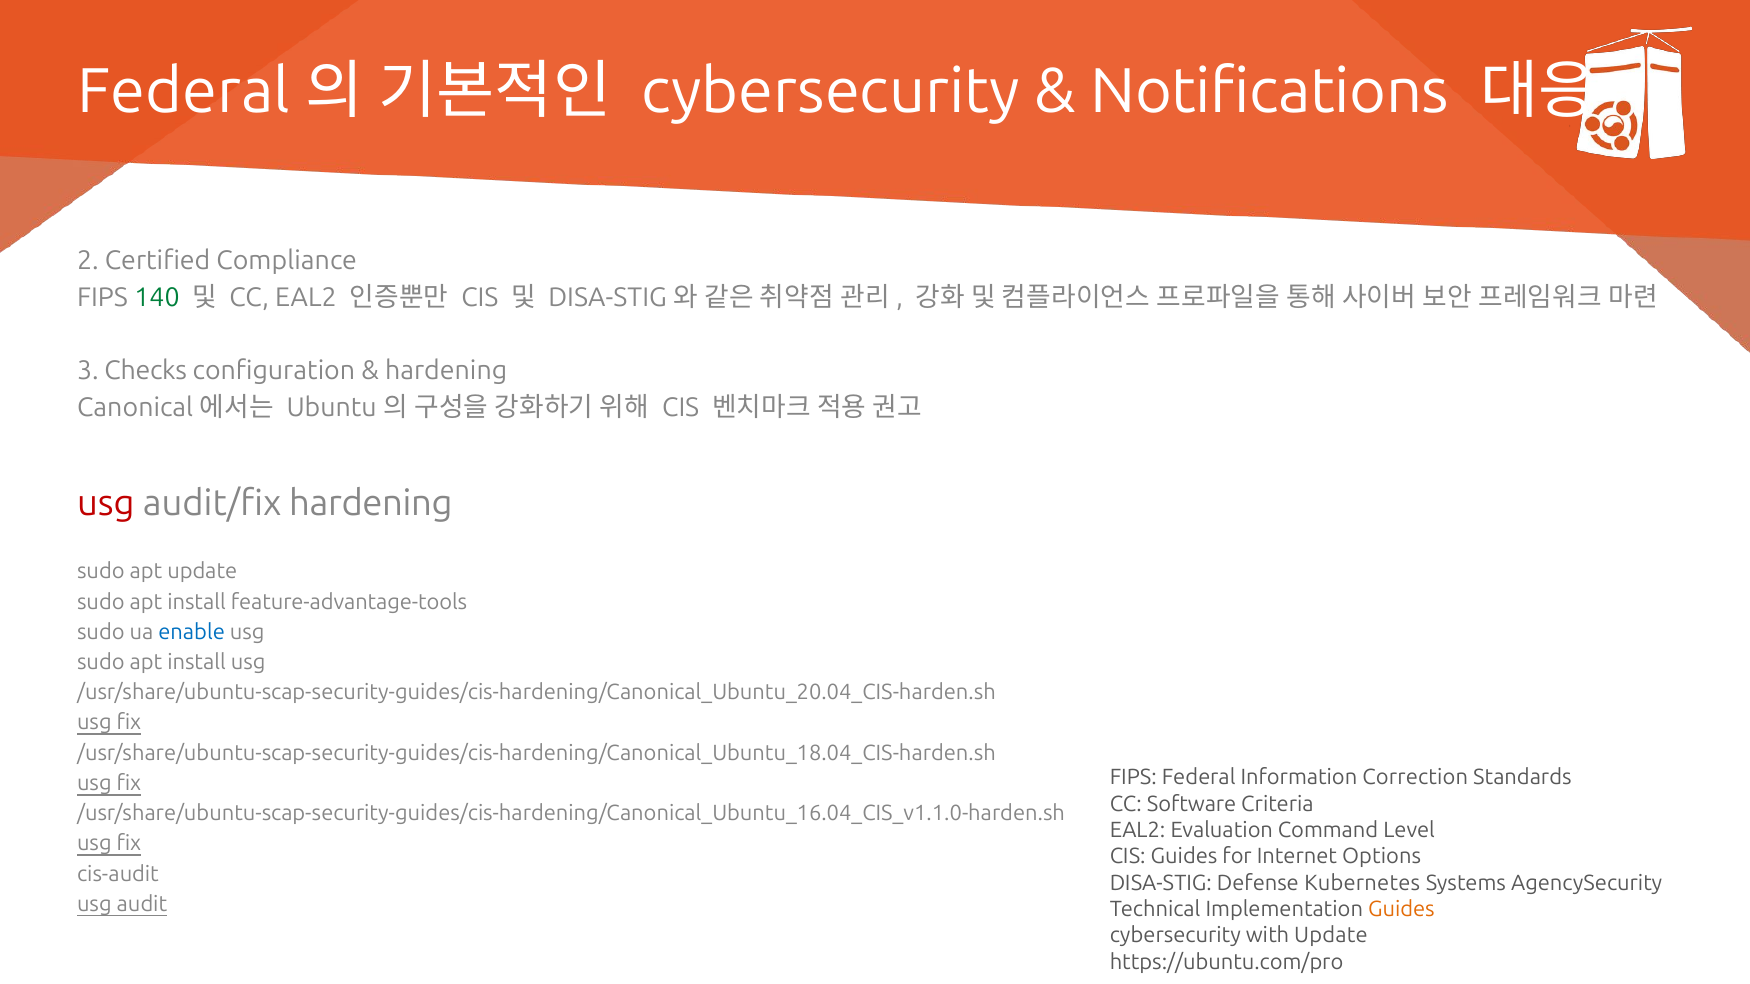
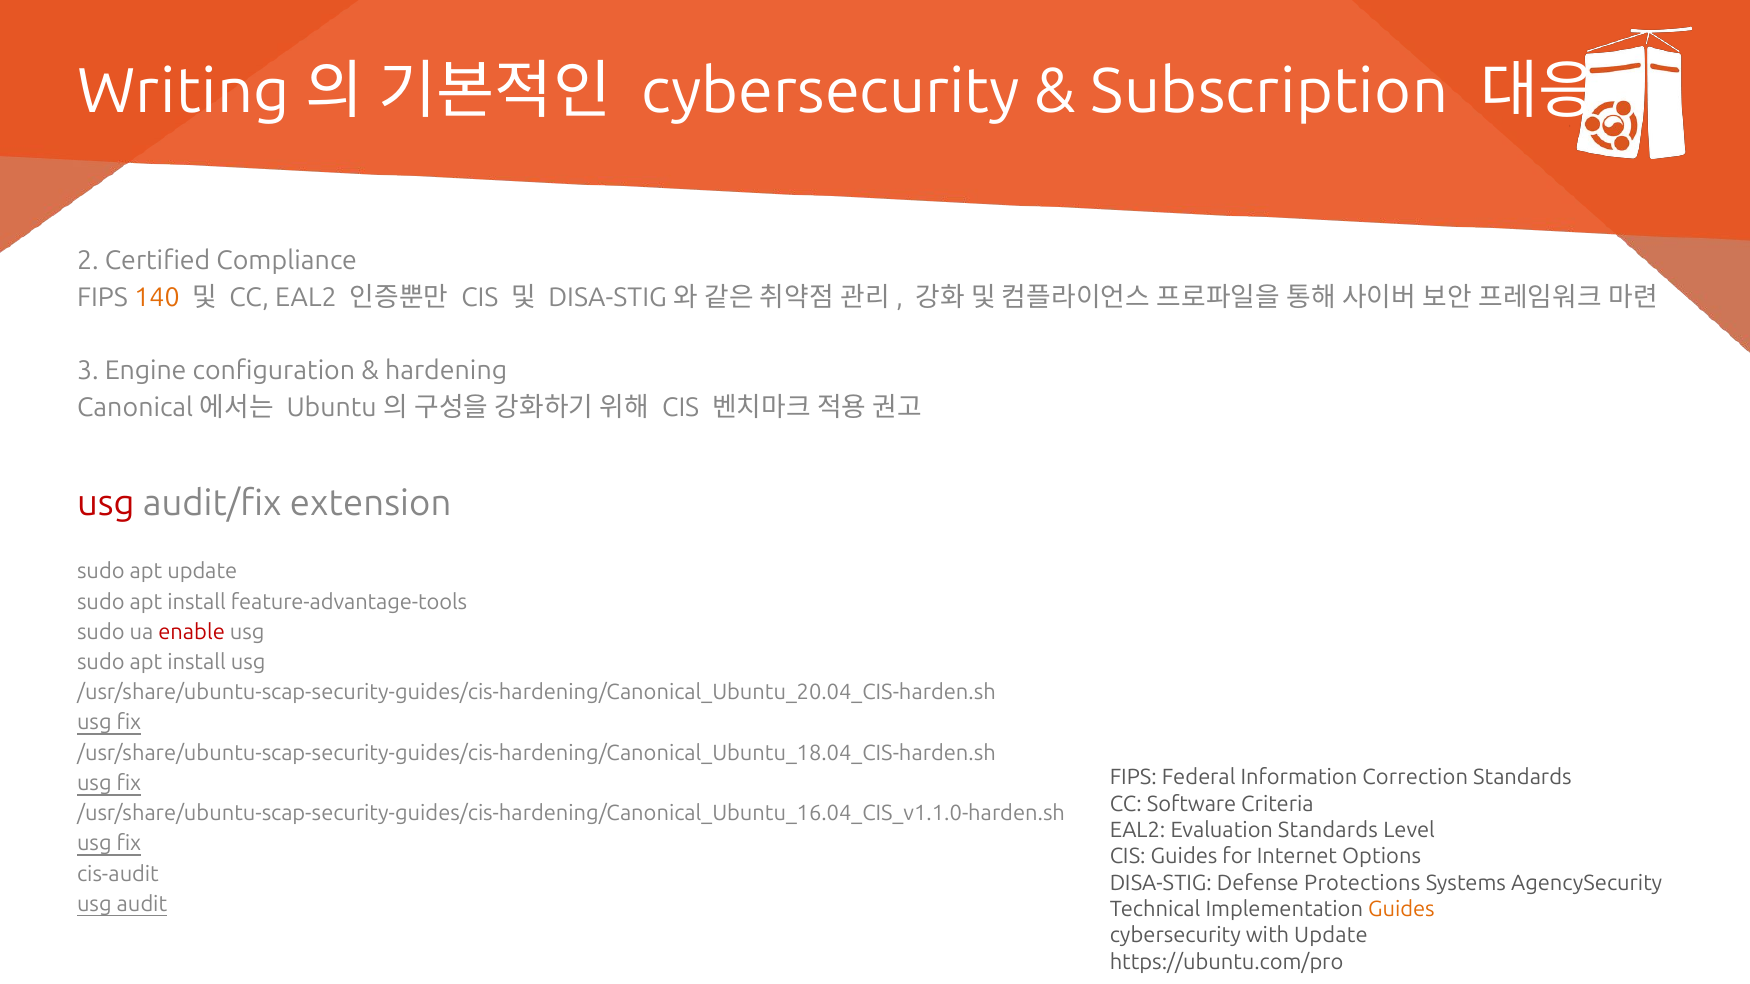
Federal: Federal -> Writing (184, 91)
Notifications: Notifications -> Subscription (1269, 91)
140 colour: green -> orange (157, 298)
Checks: Checks -> Engine (146, 371)
audit/fix hardening: hardening -> extension (371, 504)
enable colour: blue -> red (192, 632)
Evaluation Command: Command -> Standards (1328, 831)
Kubernetes: Kubernetes -> Protections (1362, 883)
